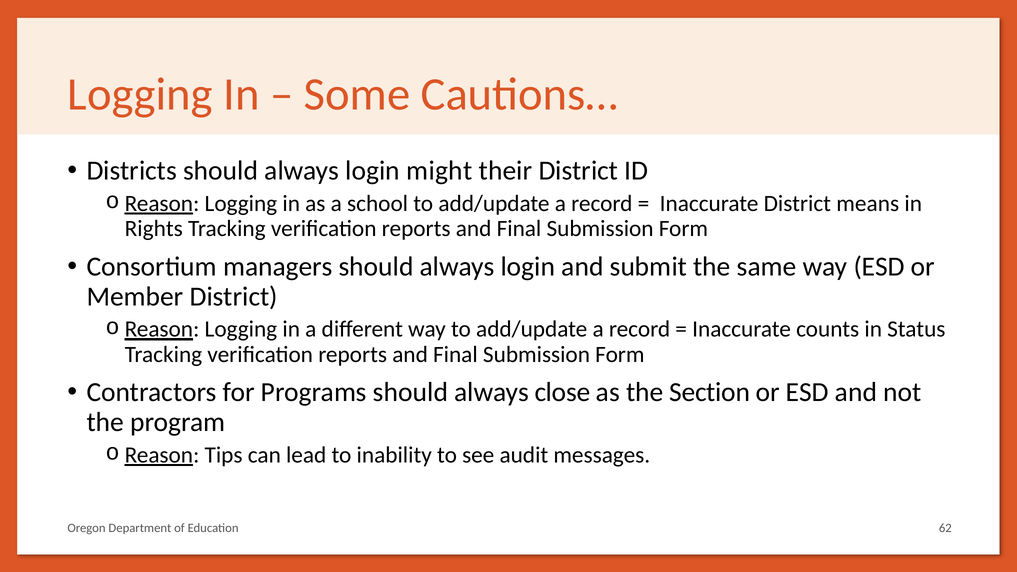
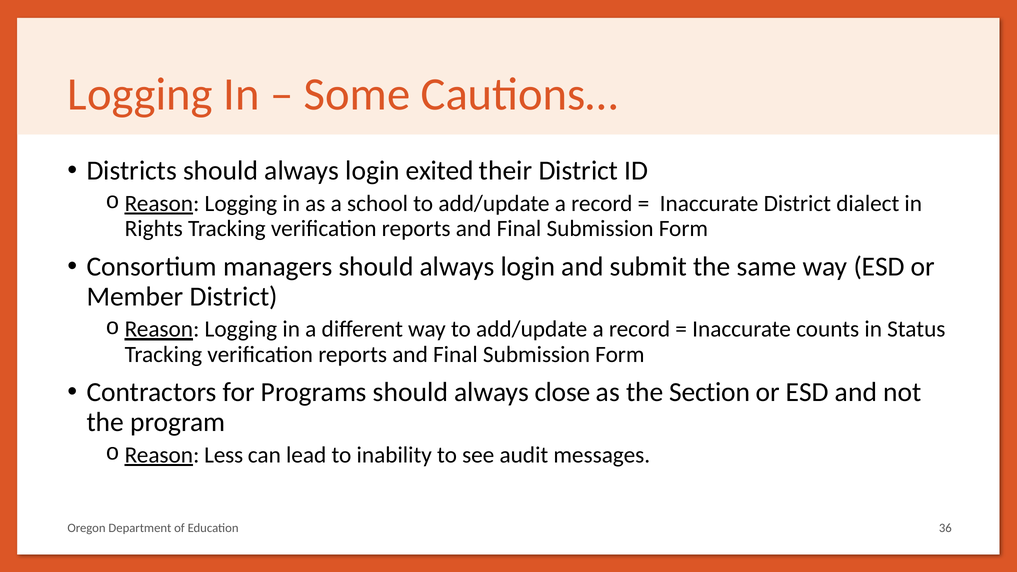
might: might -> exited (440, 171)
means: means -> dialect (868, 204)
Tips: Tips -> Less (224, 455)
62: 62 -> 36 (945, 528)
